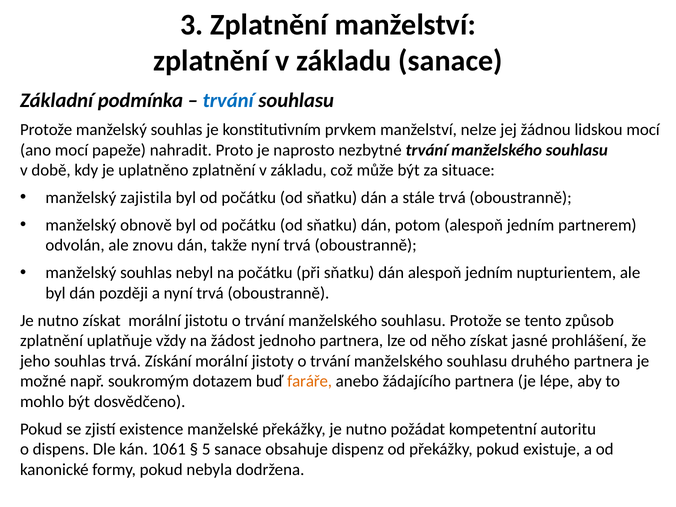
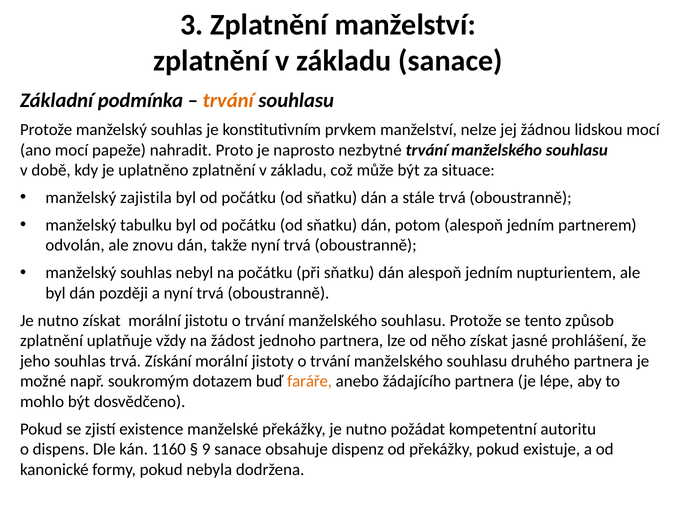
trvání colour: blue -> orange (228, 100)
obnově: obnově -> tabulku (146, 225)
1061: 1061 -> 1160 (169, 449)
5: 5 -> 9 (206, 449)
